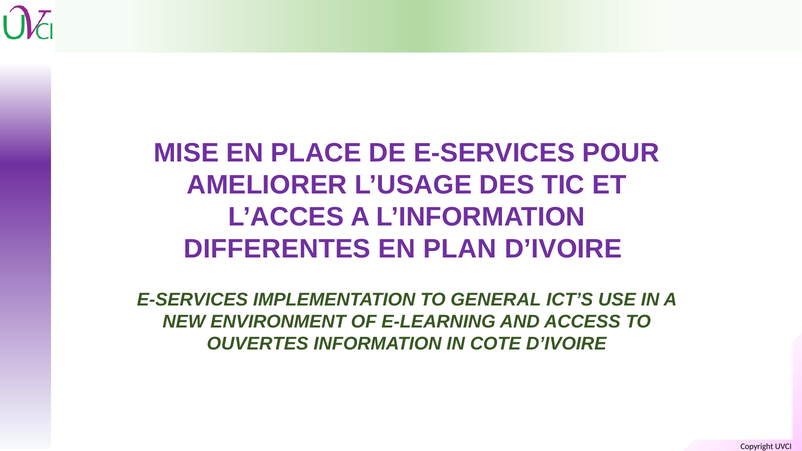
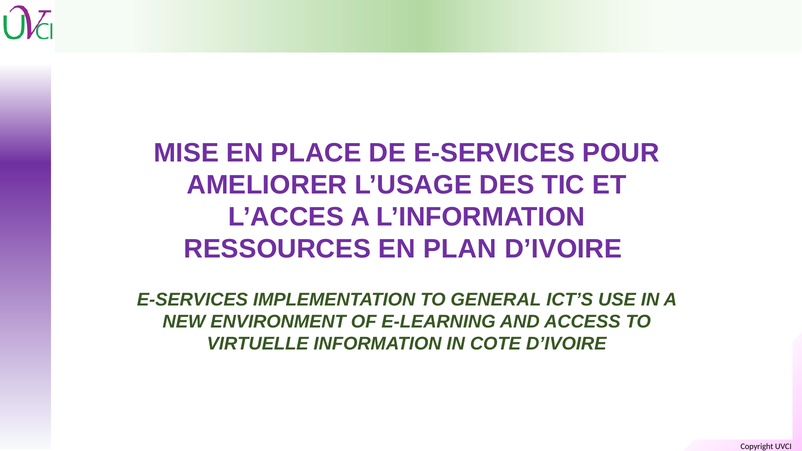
DIFFERENTES: DIFFERENTES -> RESSOURCES (277, 249)
OUVERTES: OUVERTES -> VIRTUELLE (258, 344)
